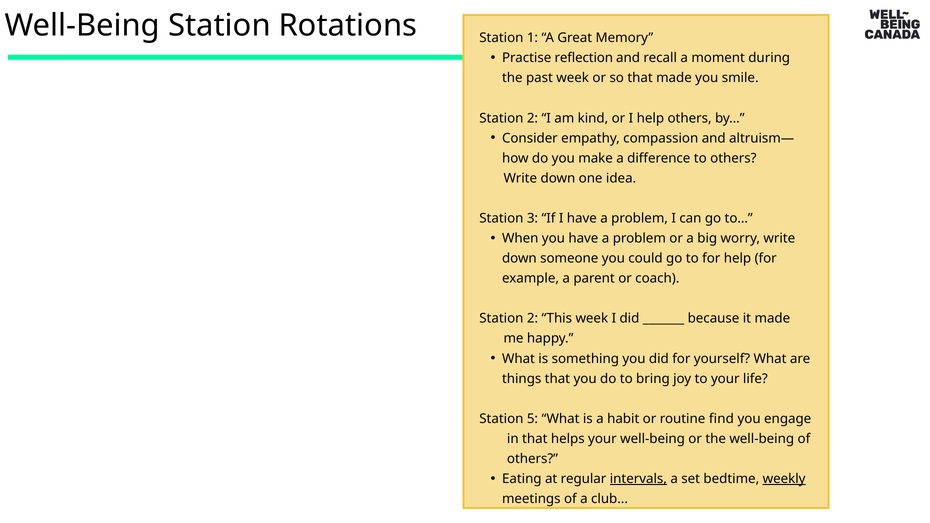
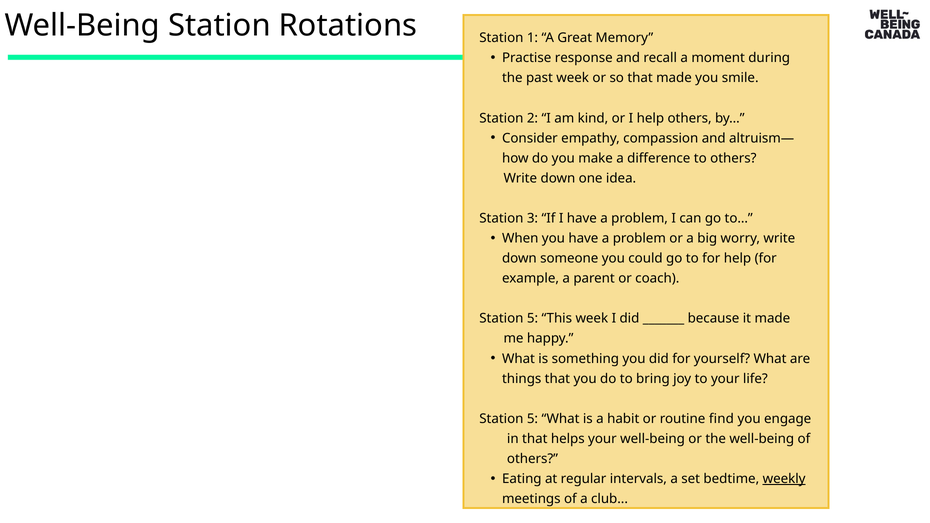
reflection: reflection -> response (584, 58)
2: 2 -> 5 (532, 319)
intervals underline: present -> none (638, 479)
